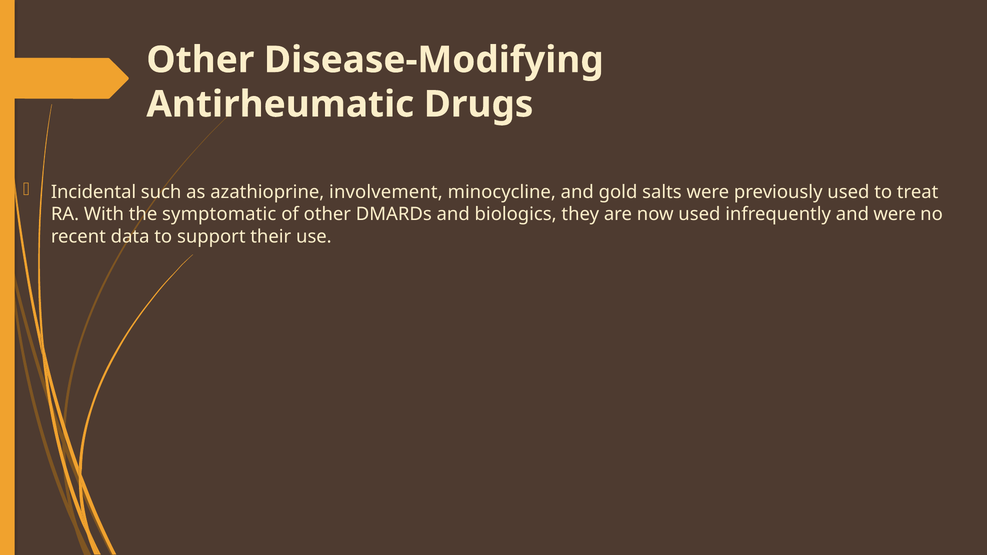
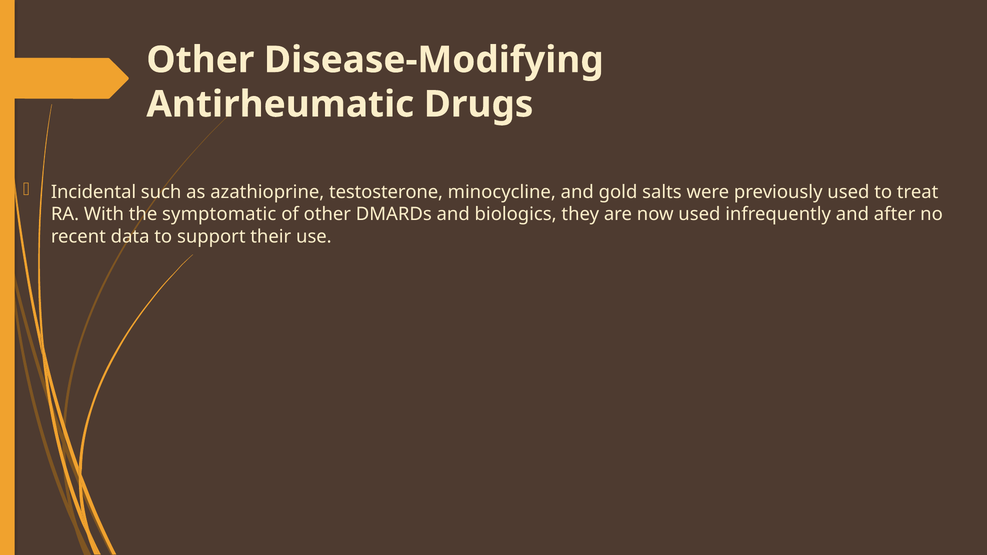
involvement: involvement -> testosterone (386, 192)
and were: were -> after (895, 214)
